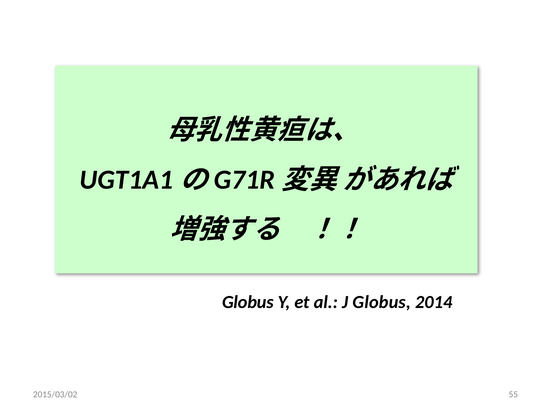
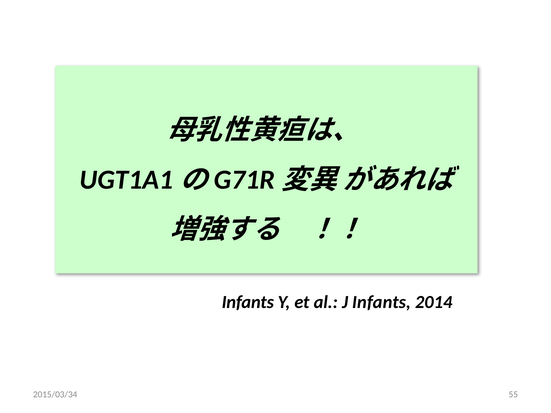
Globus: Globus -> Infants (248, 302)
J Globus: Globus -> Infants (382, 302)
2015/03/02: 2015/03/02 -> 2015/03/34 (55, 395)
